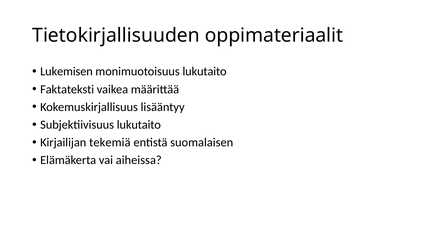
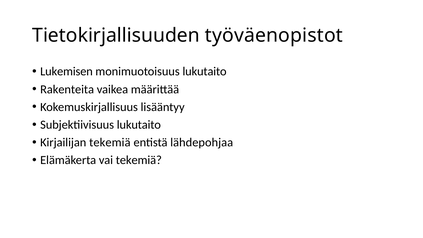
oppimateriaalit: oppimateriaalit -> työväenopistot (274, 36)
Faktateksti: Faktateksti -> Rakenteita (67, 89)
suomalaisen: suomalaisen -> lähdepohjaa (202, 142)
vai aiheissa: aiheissa -> tekemiä (139, 160)
